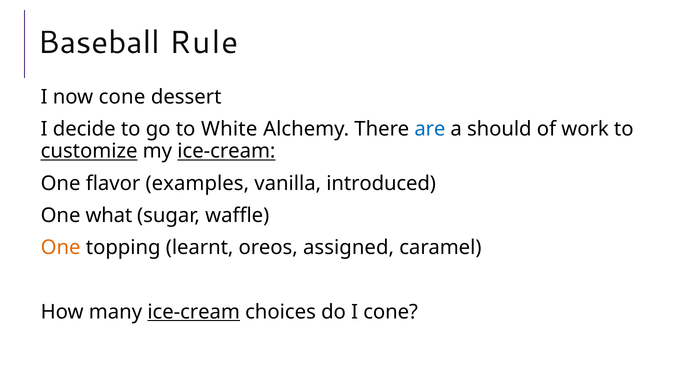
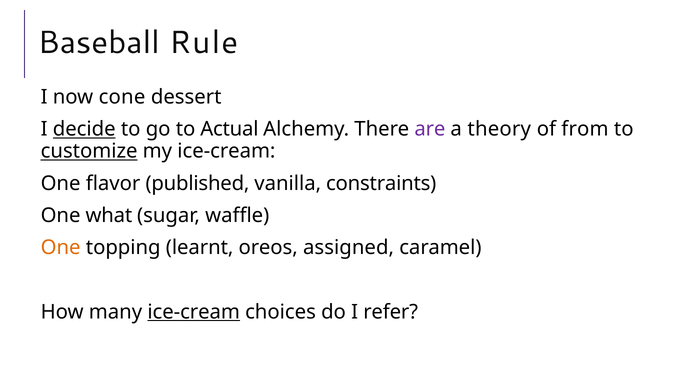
decide underline: none -> present (84, 129)
White: White -> Actual (229, 129)
are colour: blue -> purple (430, 129)
should: should -> theory (499, 129)
work: work -> from (585, 129)
ice-cream underline: present -> none (226, 151)
examples: examples -> published (197, 183)
introduced: introduced -> constraints (381, 183)
I cone: cone -> refer (391, 312)
